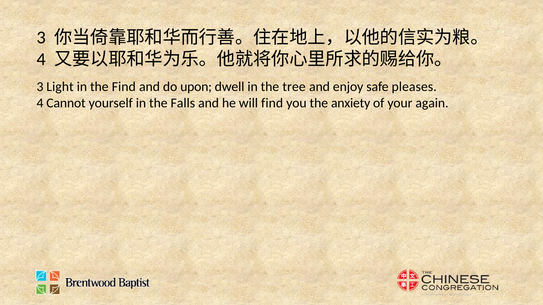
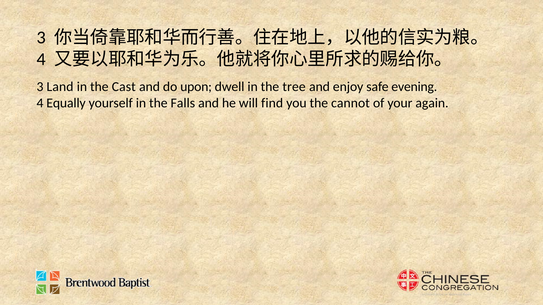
Light: Light -> Land (60, 87)
the Find: Find -> Cast (124, 87)
pleases: pleases -> evening (414, 87)
Cannot: Cannot -> Equally (66, 103)
anxiety: anxiety -> cannot (350, 103)
